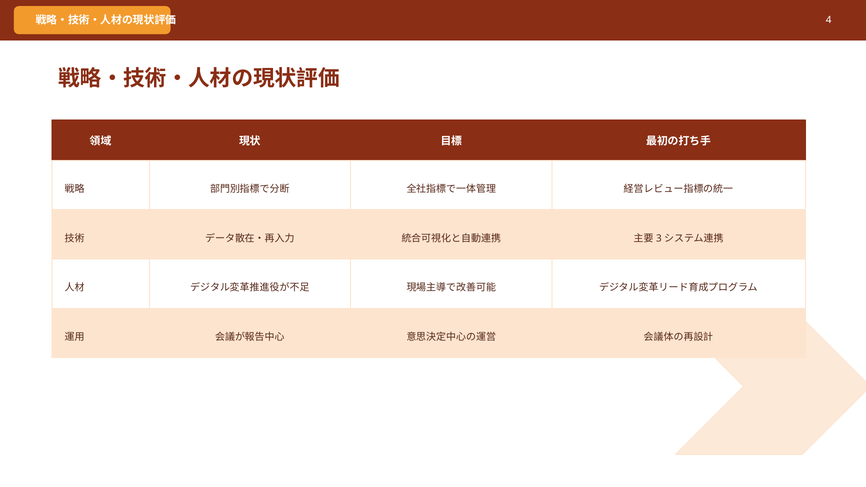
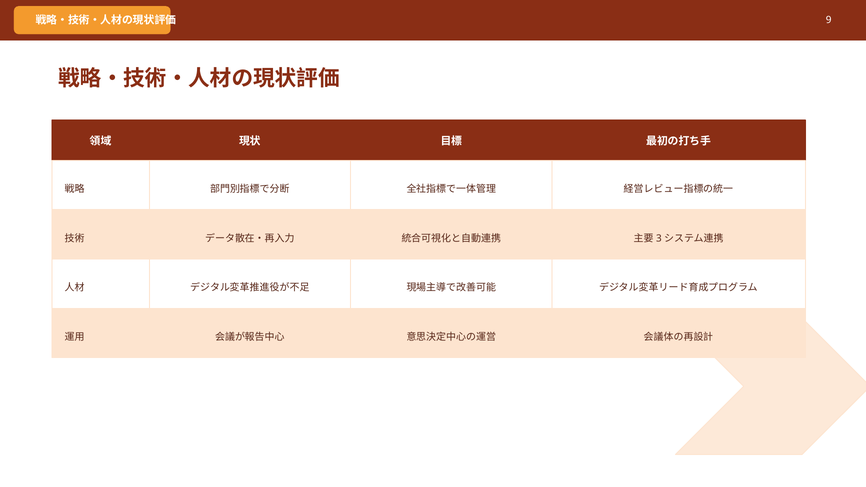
4: 4 -> 9 (829, 20)
